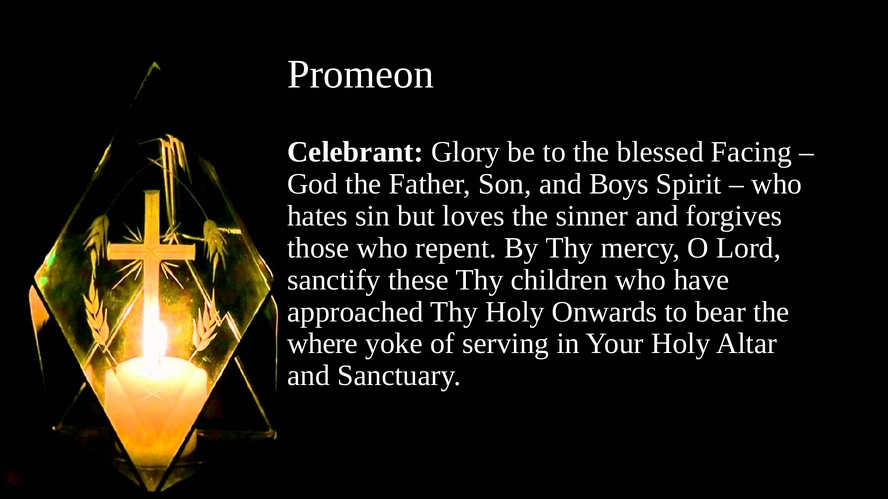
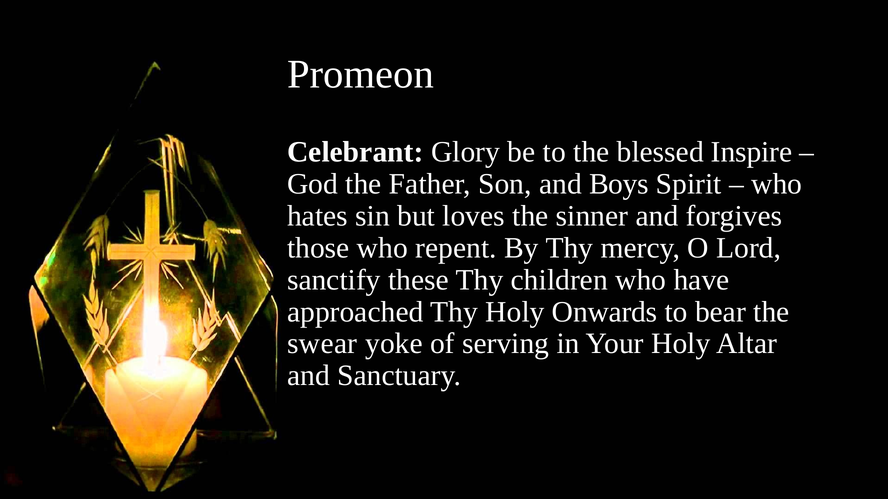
Facing: Facing -> Inspire (752, 152)
where: where -> swear (322, 344)
